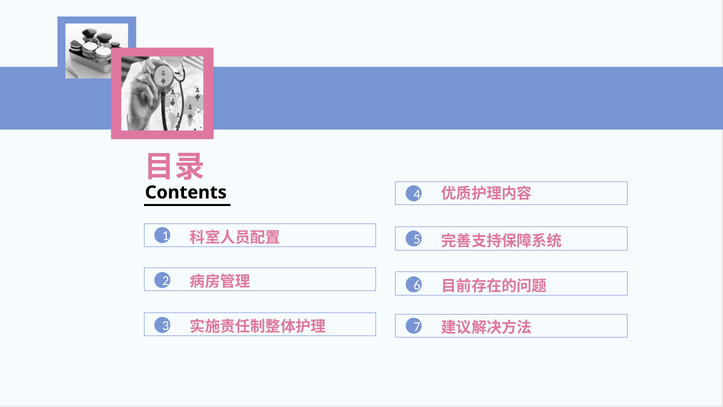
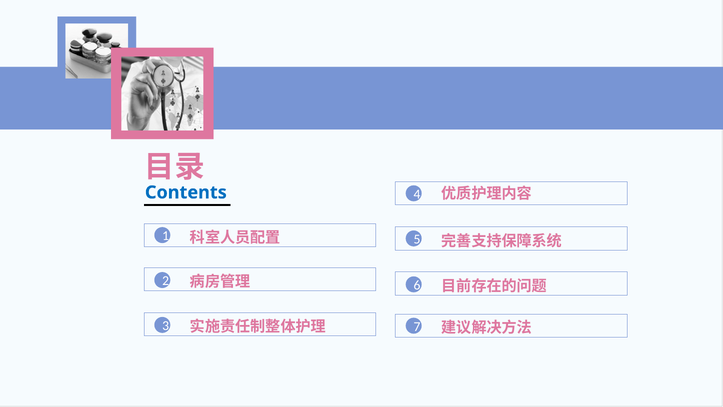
Contents colour: black -> blue (186, 192)
